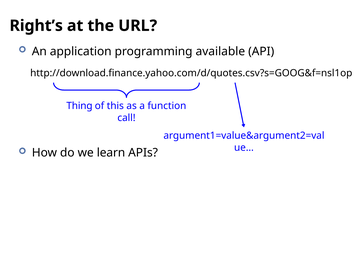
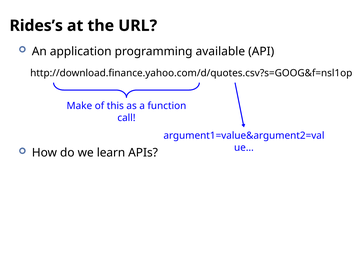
Right’s: Right’s -> Rides’s (36, 26)
Thing: Thing -> Make (79, 106)
